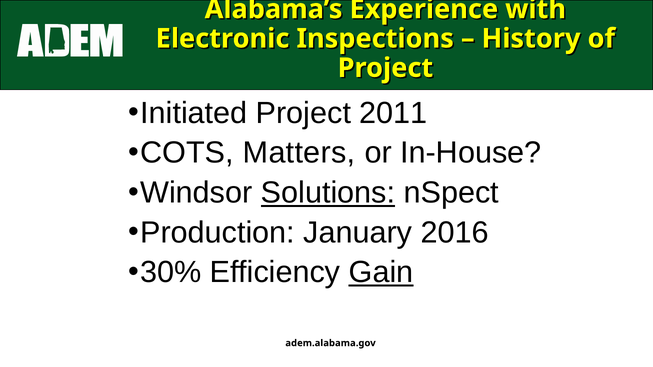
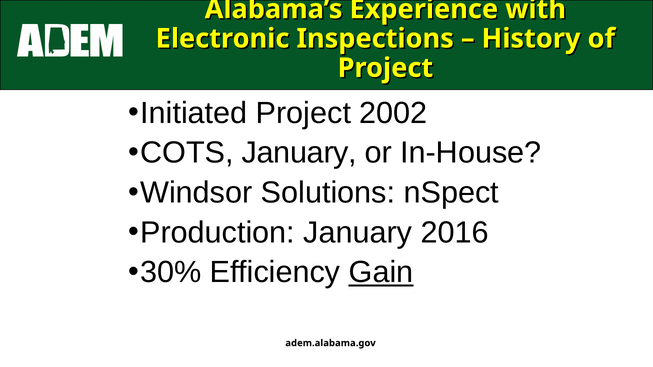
2011: 2011 -> 2002 (393, 113)
COTS Matters: Matters -> January (299, 153)
Solutions underline: present -> none (328, 193)
